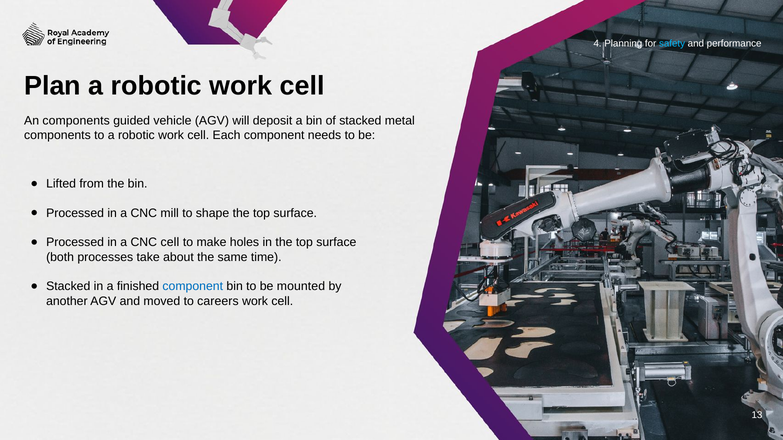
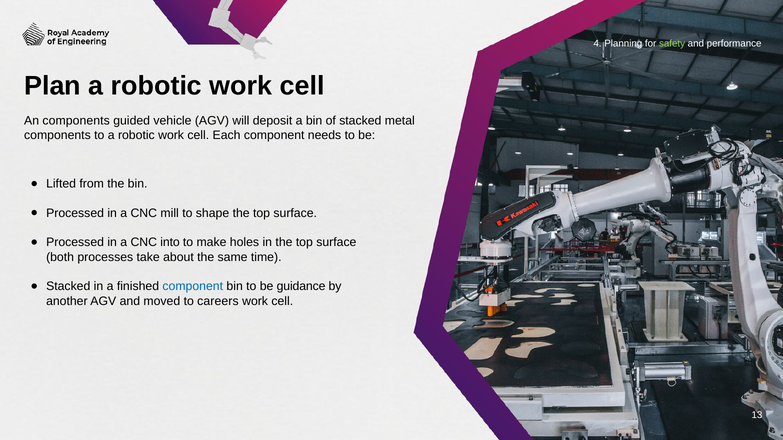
safety colour: light blue -> light green (672, 44)
CNC cell: cell -> into (170, 243)
mounted: mounted -> guidance (301, 287)
